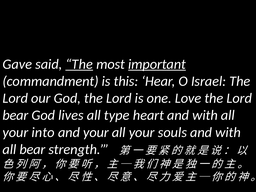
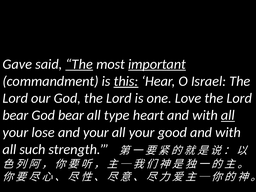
this underline: none -> present (126, 81)
God lives: lives -> bear (71, 115)
all underline: none -> present (228, 115)
into: into -> lose (43, 132)
souls: souls -> good (172, 132)
all bear: bear -> such (32, 149)
